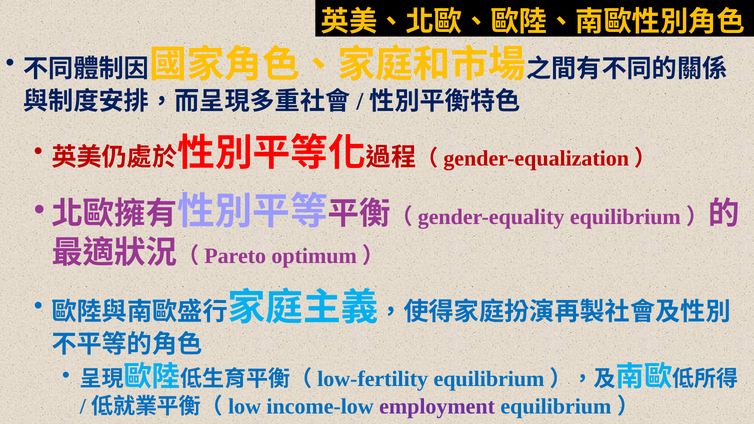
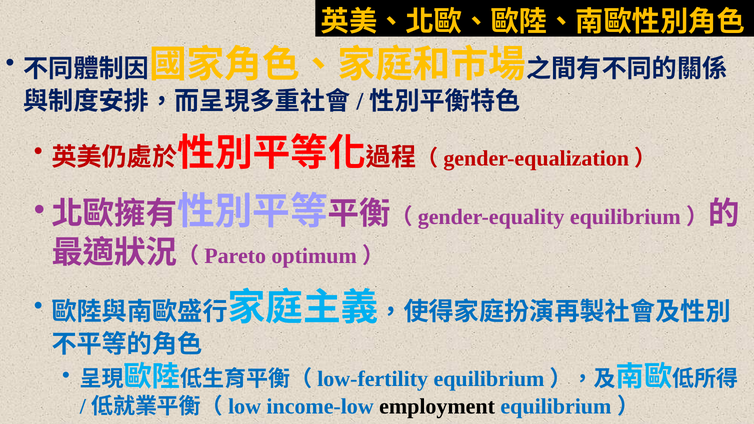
employment colour: purple -> black (437, 407)
